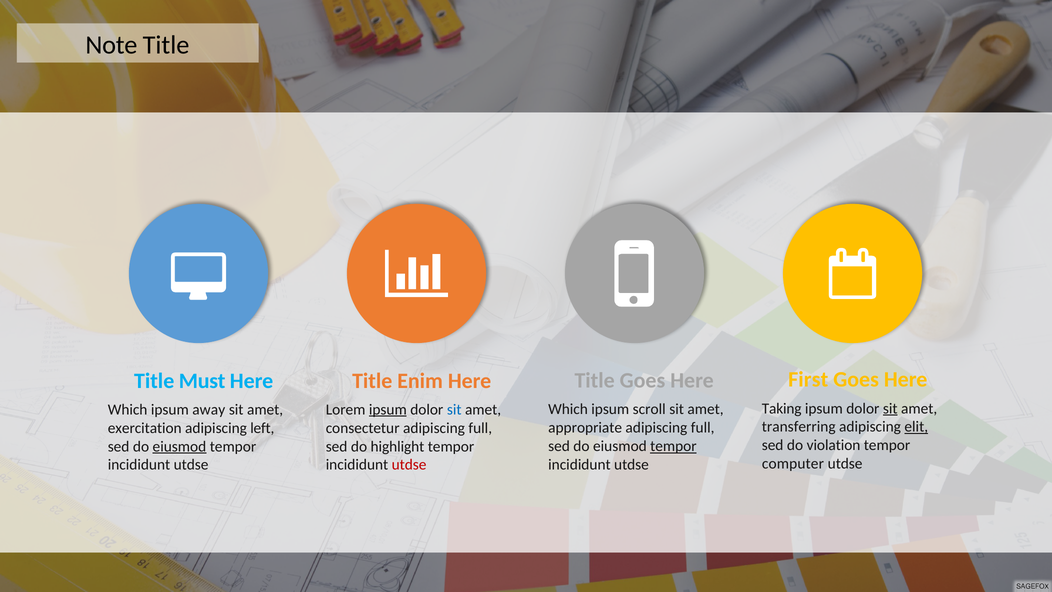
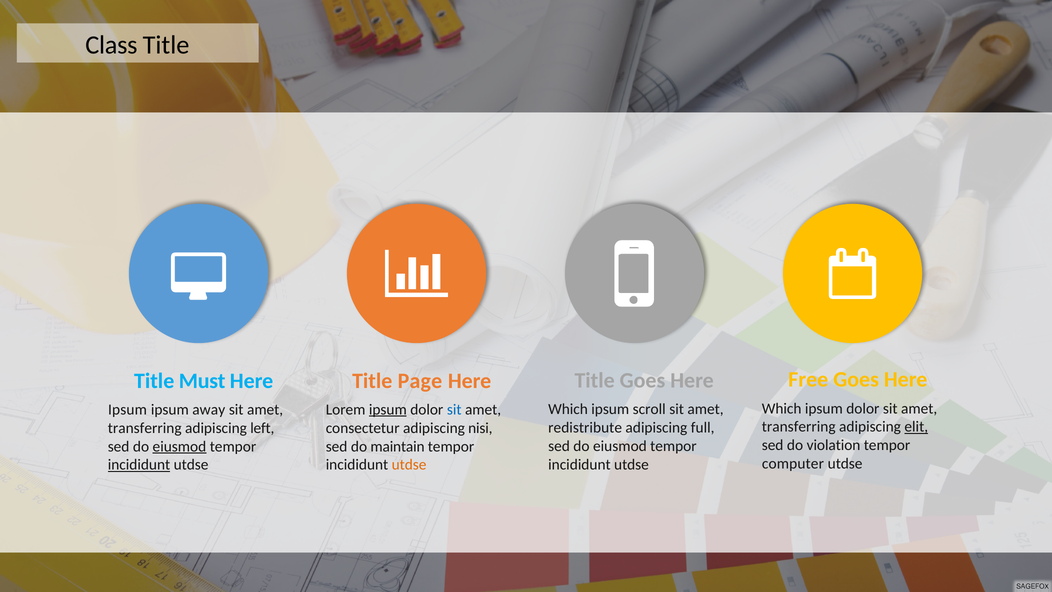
Note: Note -> Class (111, 45)
First: First -> Free (808, 380)
Enim: Enim -> Page (420, 381)
Taking: Taking -> Which (782, 408)
sit underline: present -> none (890, 408)
Which: Which -> Ipsum (128, 409)
appropriate: appropriate -> redistribute (585, 428)
exercitation: exercitation -> transferring (145, 428)
consectetur adipiscing full: full -> nisi (480, 428)
tempor underline: present -> none (673, 446)
highlight: highlight -> maintain (398, 446)
incididunt underline: none -> present (139, 465)
utdse colour: red -> orange (409, 465)
